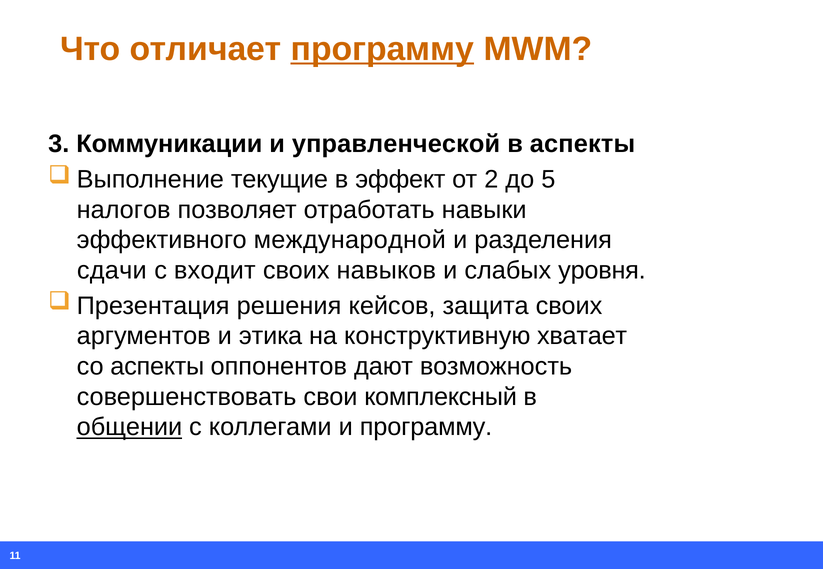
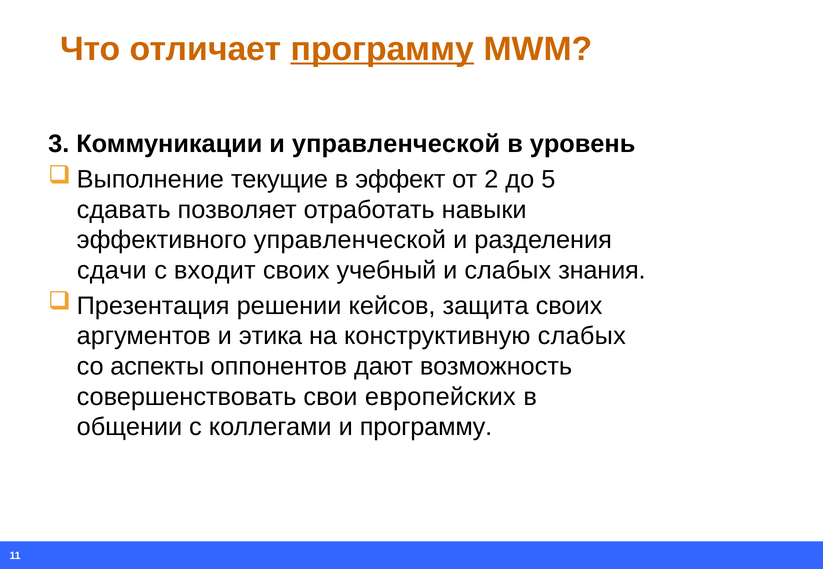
в аспекты: аспекты -> уровень (583, 144)
налогов: налогов -> сдавать (124, 210)
эффективного международной: международной -> управленческой (350, 240)
навыков: навыков -> учебный (386, 271)
уровня: уровня -> знания (602, 271)
решения: решения -> решении (289, 306)
конструктивную хватает: хватает -> слабых (582, 337)
комплексный: комплексный -> европейских (440, 397)
общении underline: present -> none (129, 428)
